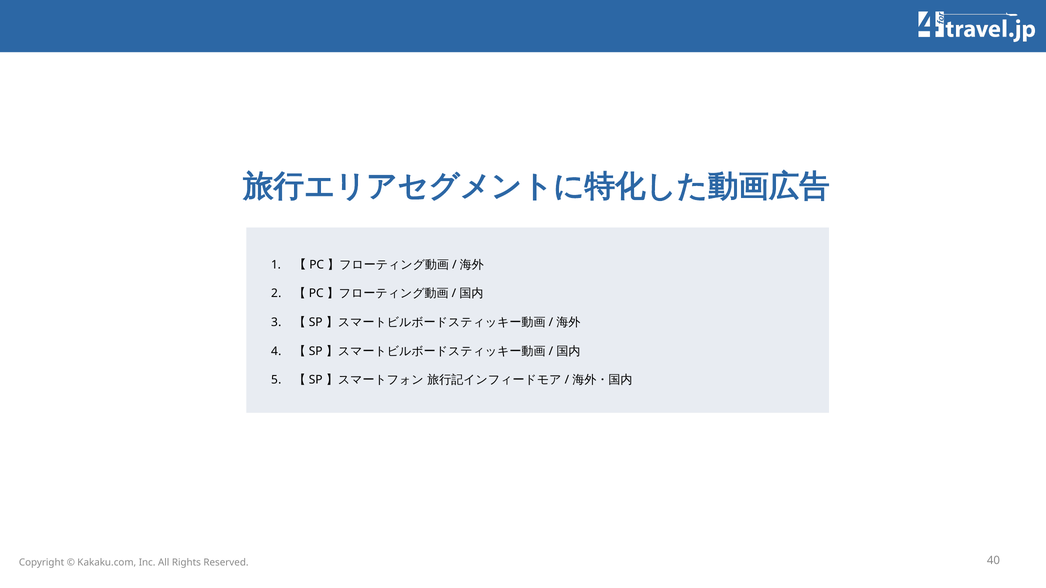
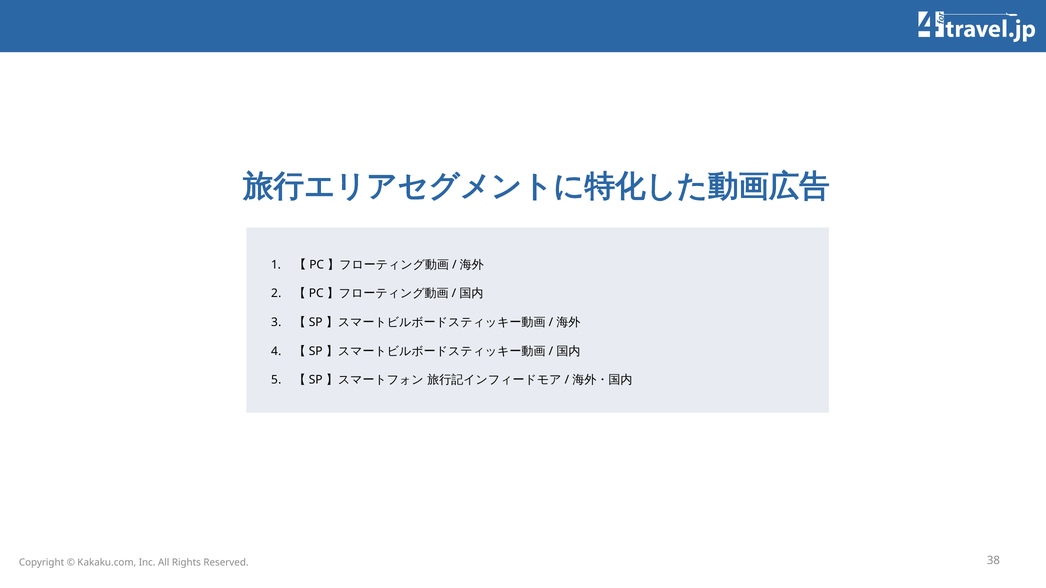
40: 40 -> 38 (993, 561)
